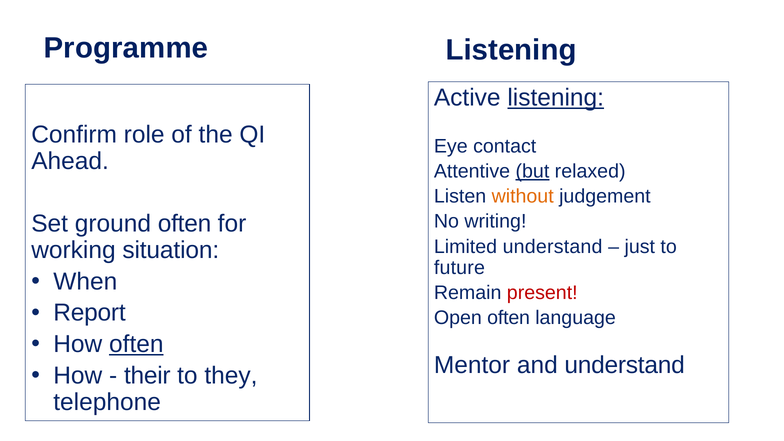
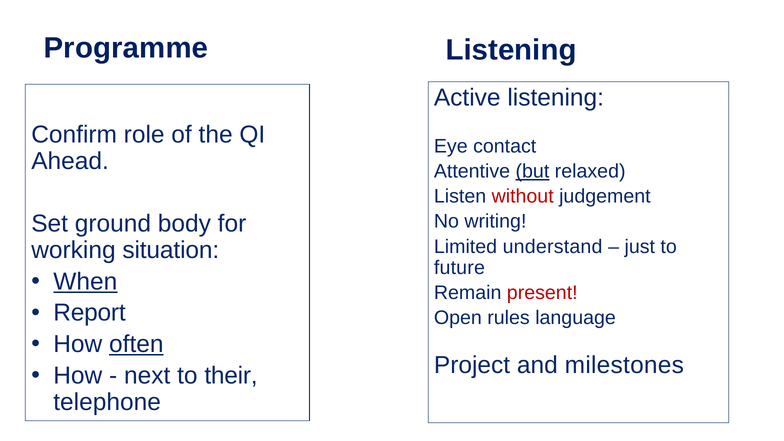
listening underline: present -> none (556, 98)
without colour: orange -> red (523, 196)
ground often: often -> body (184, 224)
When underline: none -> present (85, 281)
Open often: often -> rules (509, 318)
Mentor: Mentor -> Project (472, 365)
and understand: understand -> milestones (624, 365)
their: their -> next (147, 376)
they: they -> their (231, 376)
